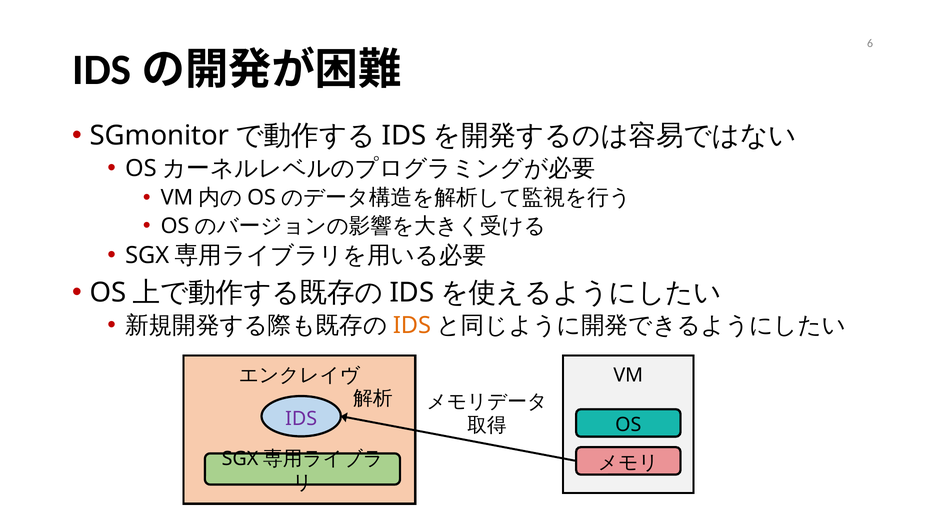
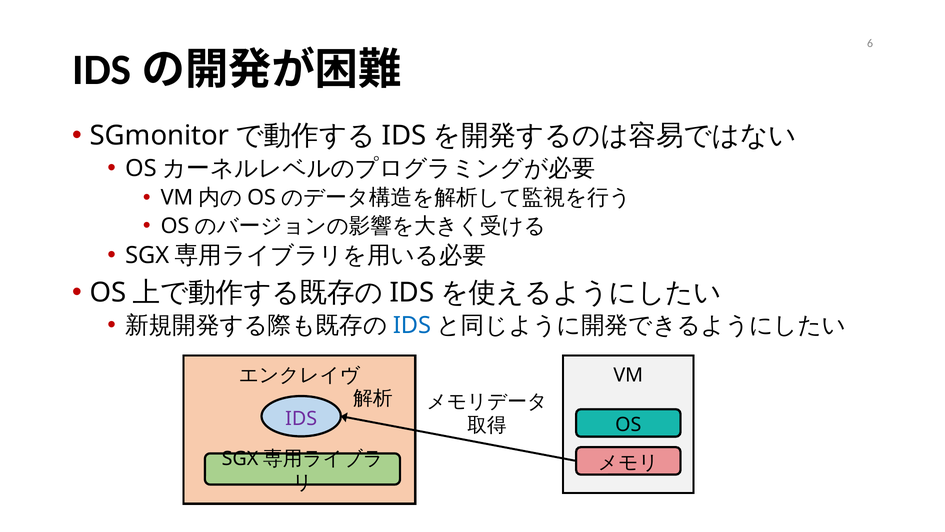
IDS colour: orange -> blue (412, 325)
